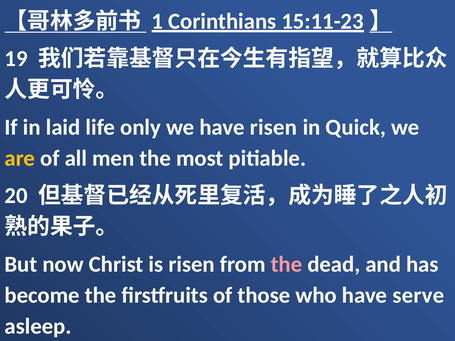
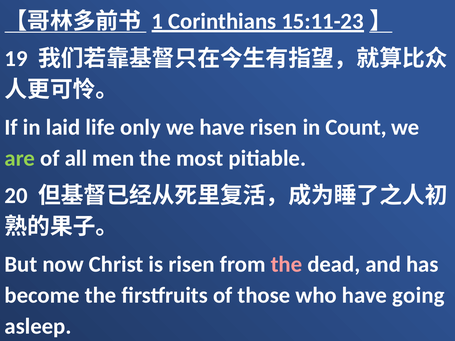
Quick: Quick -> Count (356, 127)
are colour: yellow -> light green (20, 158)
serve: serve -> going (418, 296)
